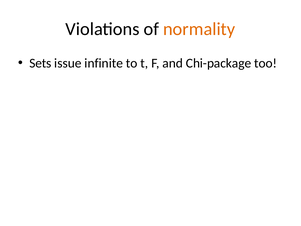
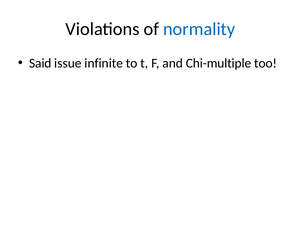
normality colour: orange -> blue (199, 29)
Sets: Sets -> Said (40, 63)
Chi-package: Chi-package -> Chi-multiple (219, 63)
